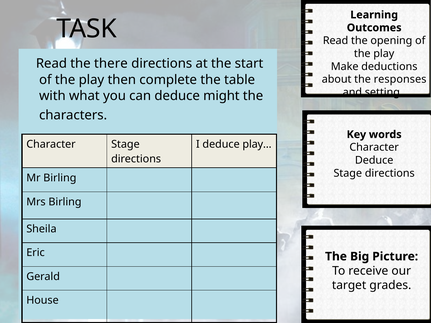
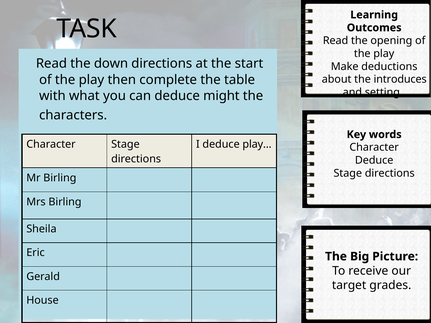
there: there -> down (111, 63)
responses: responses -> introduces (400, 79)
